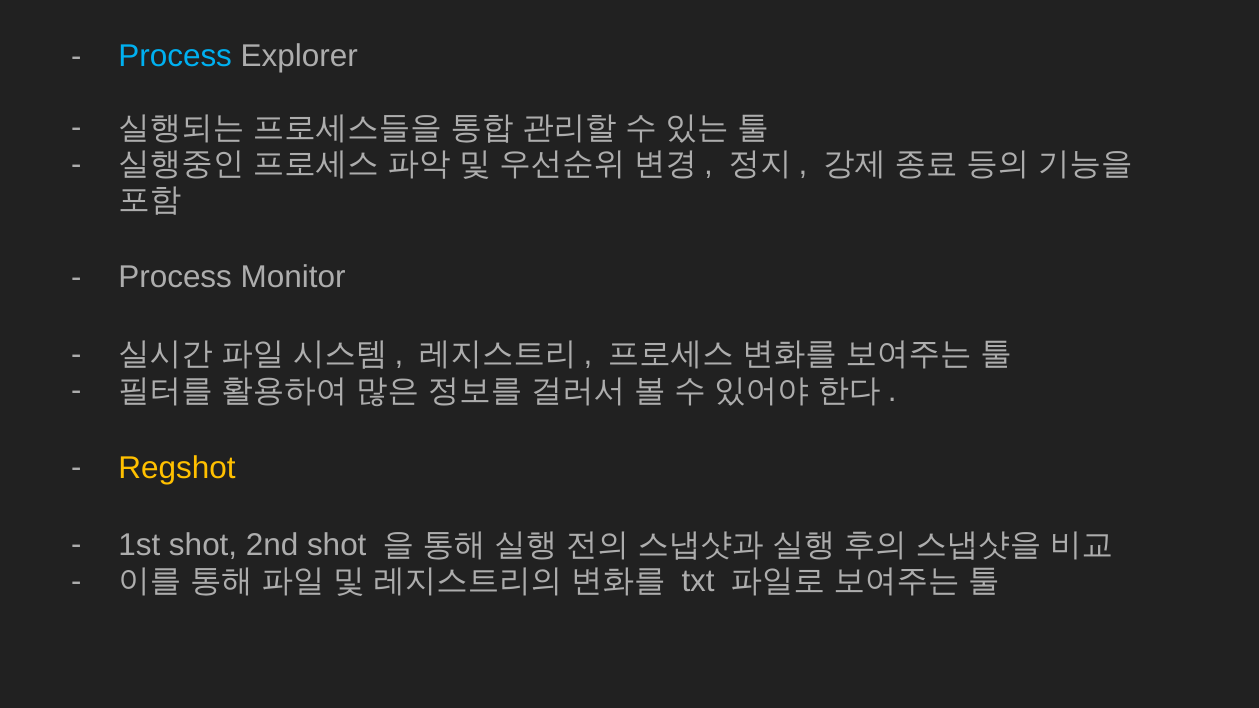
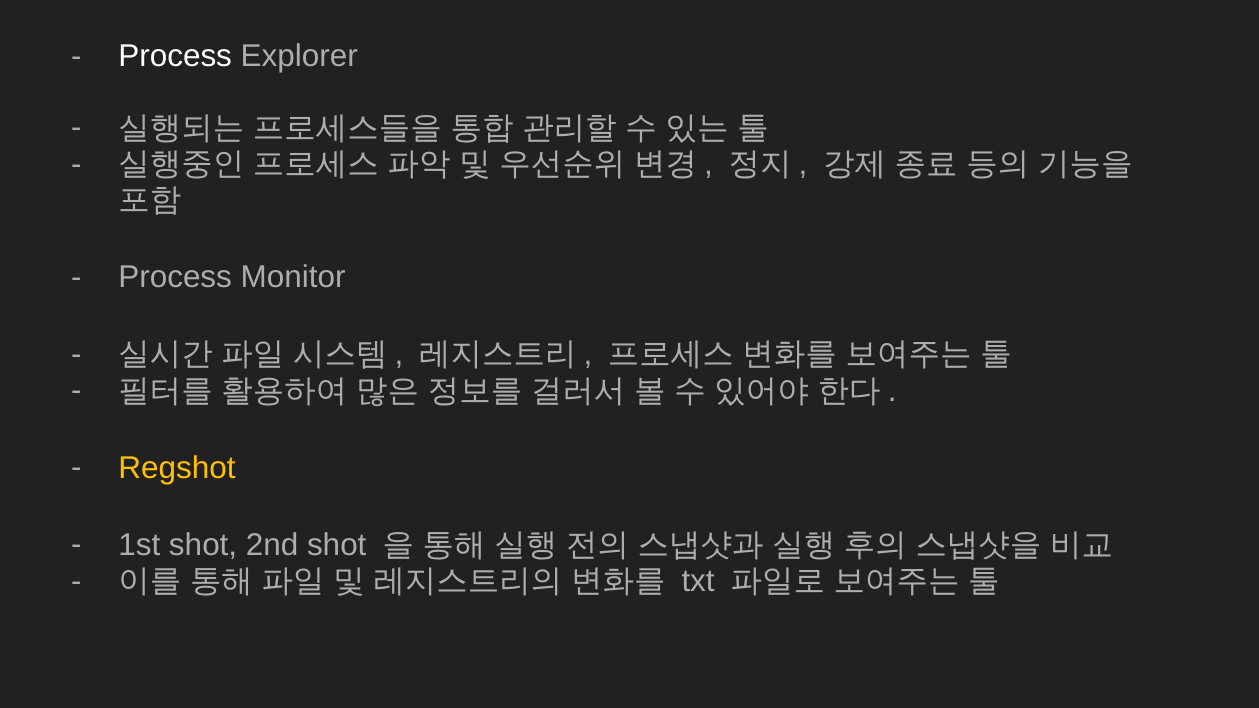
Process colour: light blue -> white (175, 56)
